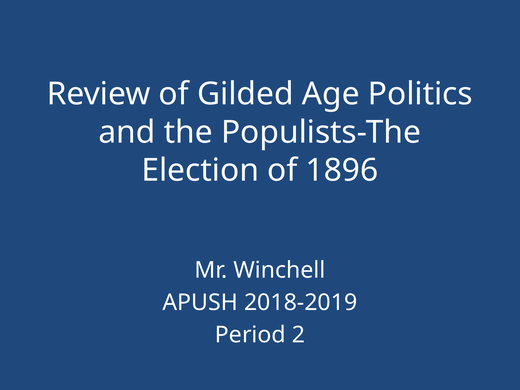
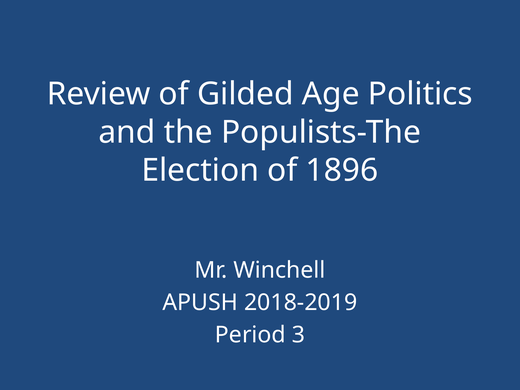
2: 2 -> 3 (298, 335)
